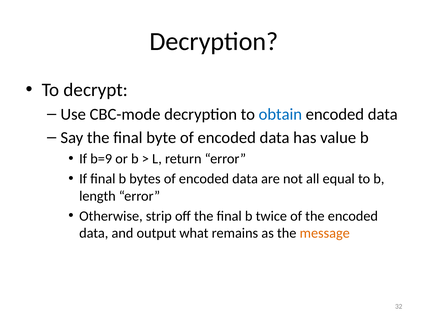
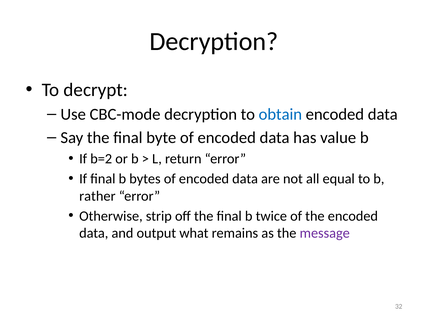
b=9: b=9 -> b=2 (101, 159)
length: length -> rather (97, 196)
message colour: orange -> purple (325, 233)
